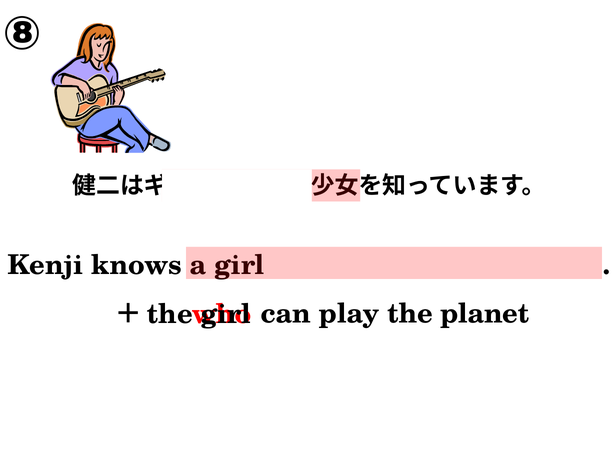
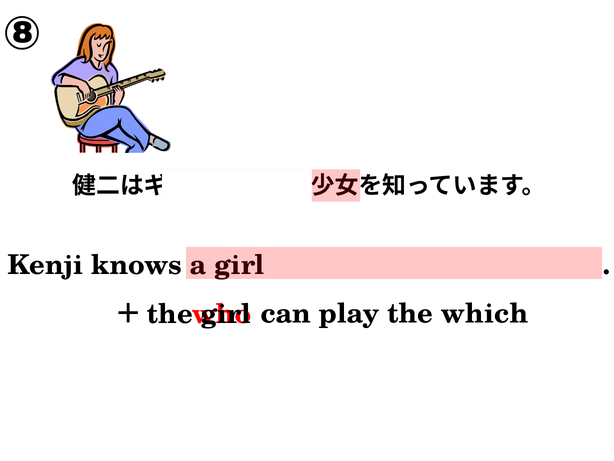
planet: planet -> which (485, 313)
